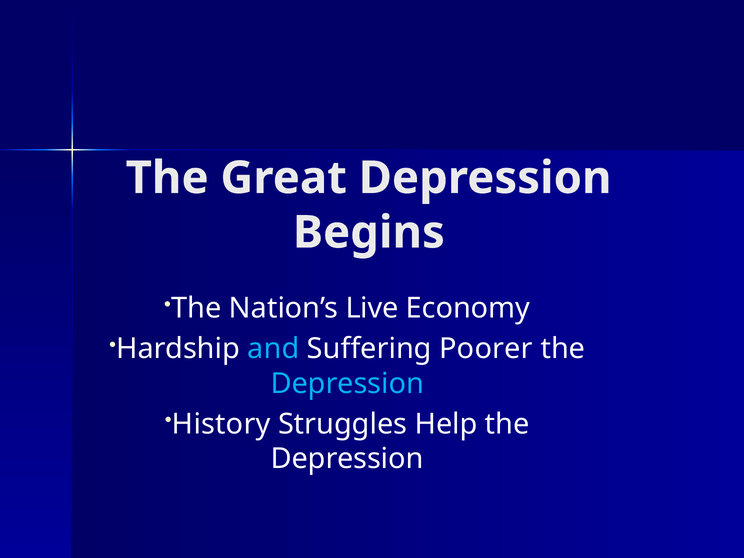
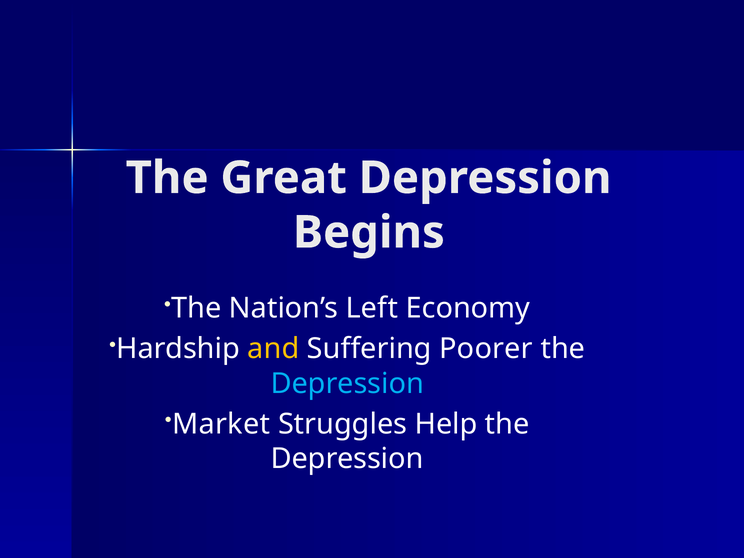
Live: Live -> Left (372, 308)
and colour: light blue -> yellow (273, 349)
History: History -> Market (221, 424)
